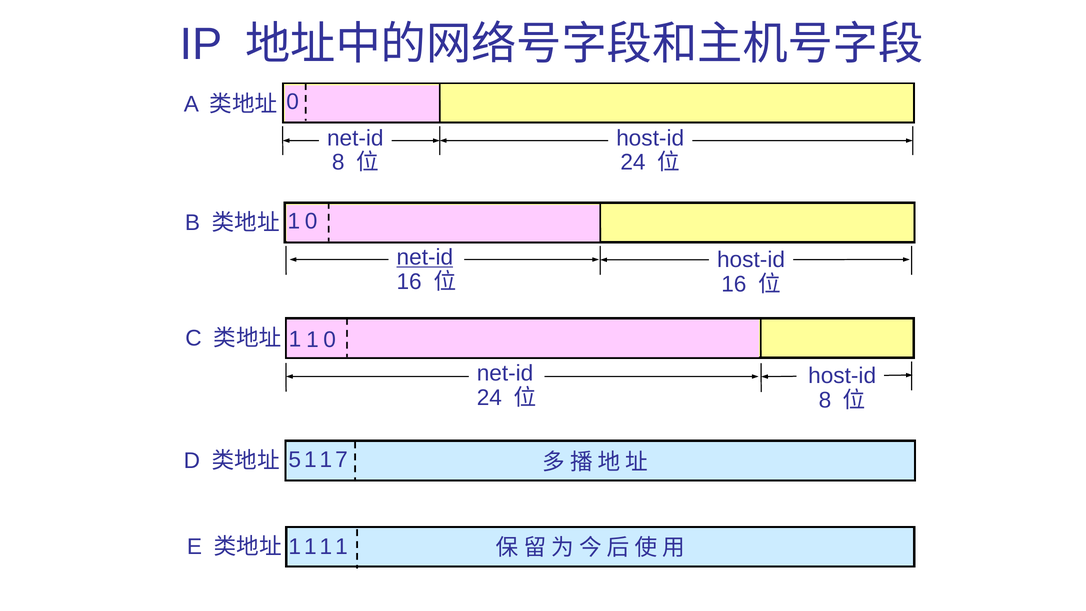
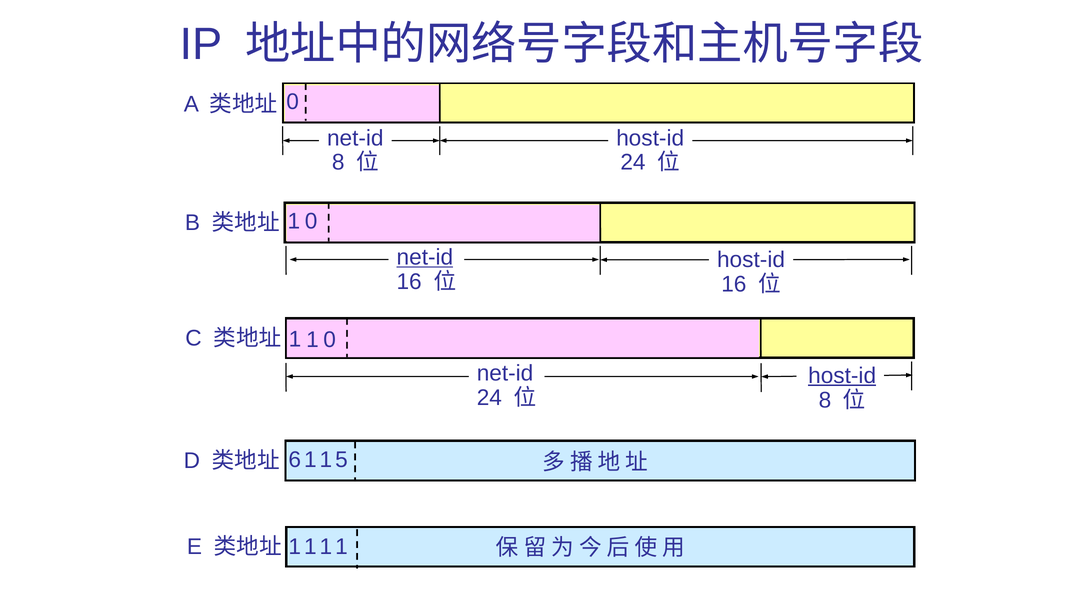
host-id underline: none -> present (842, 376)
5: 5 -> 6 (295, 460)
7: 7 -> 5 (341, 460)
